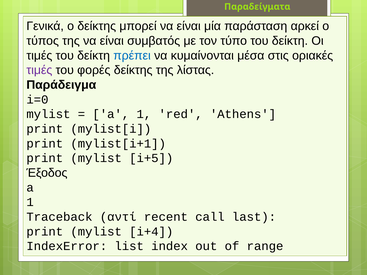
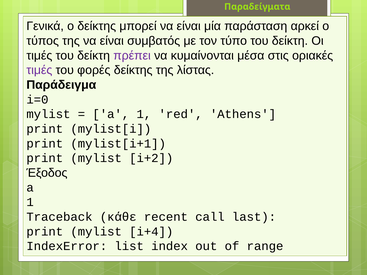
πρέπει colour: blue -> purple (132, 56)
i+5: i+5 -> i+2 (151, 158)
αντί: αντί -> κάθε (118, 217)
